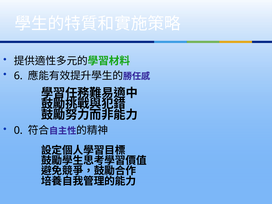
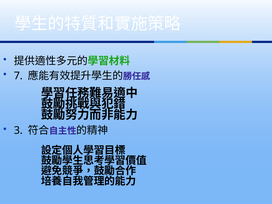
6: 6 -> 7 (18, 76)
0: 0 -> 3 (18, 130)
